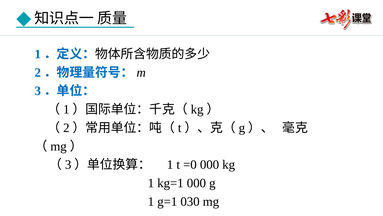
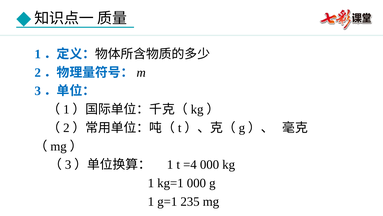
=0: =0 -> =4 (190, 164)
030: 030 -> 235 (190, 201)
